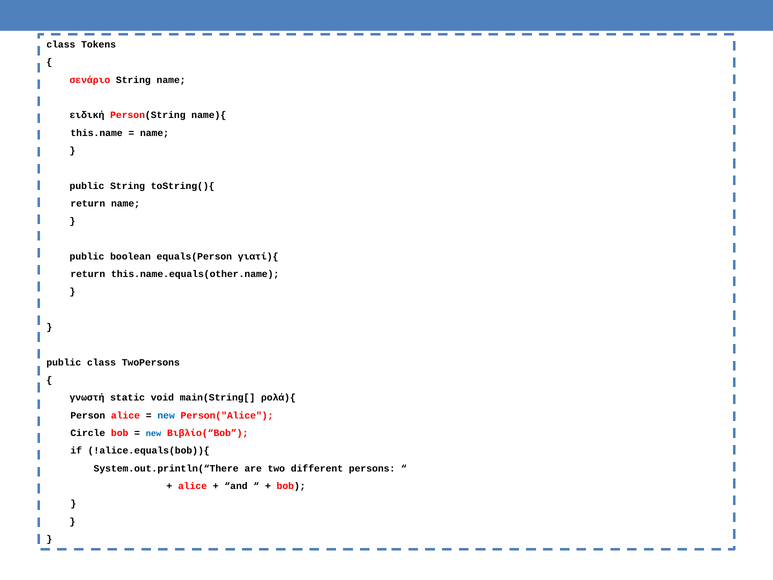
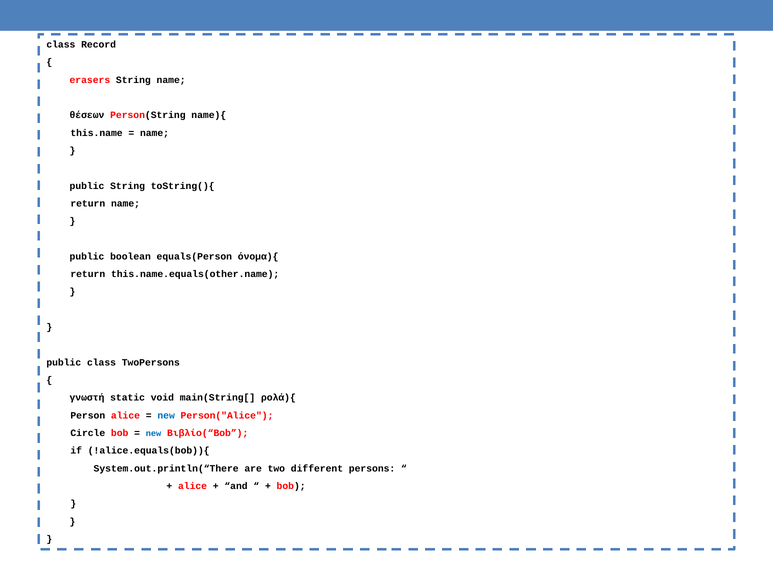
Tokens: Tokens -> Record (99, 45)
σενάριο: σενάριο -> erasers (90, 80)
ειδική: ειδική -> θέσεων (87, 115)
γιατί){: γιατί){ -> όνομα){ (258, 256)
